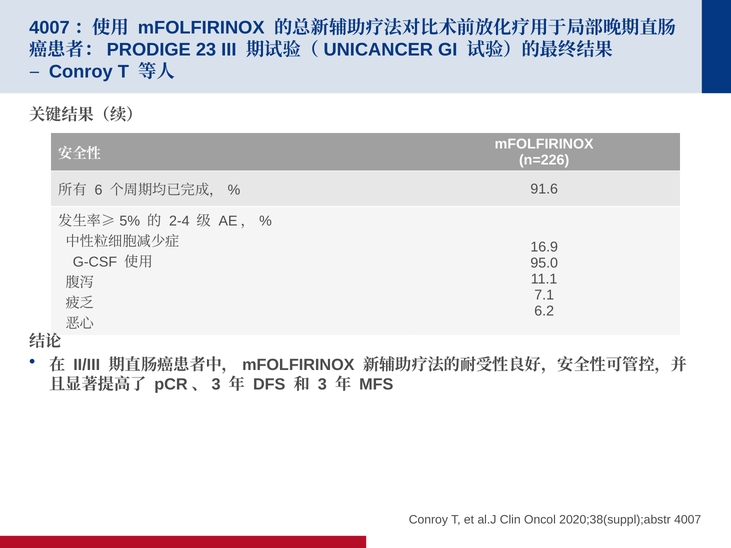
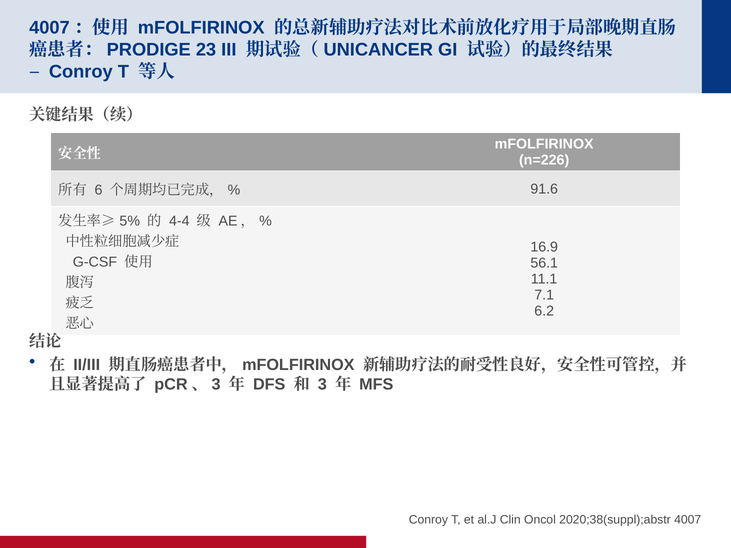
2-4: 2-4 -> 4-4 (179, 221)
95.0: 95.0 -> 56.1 (544, 263)
